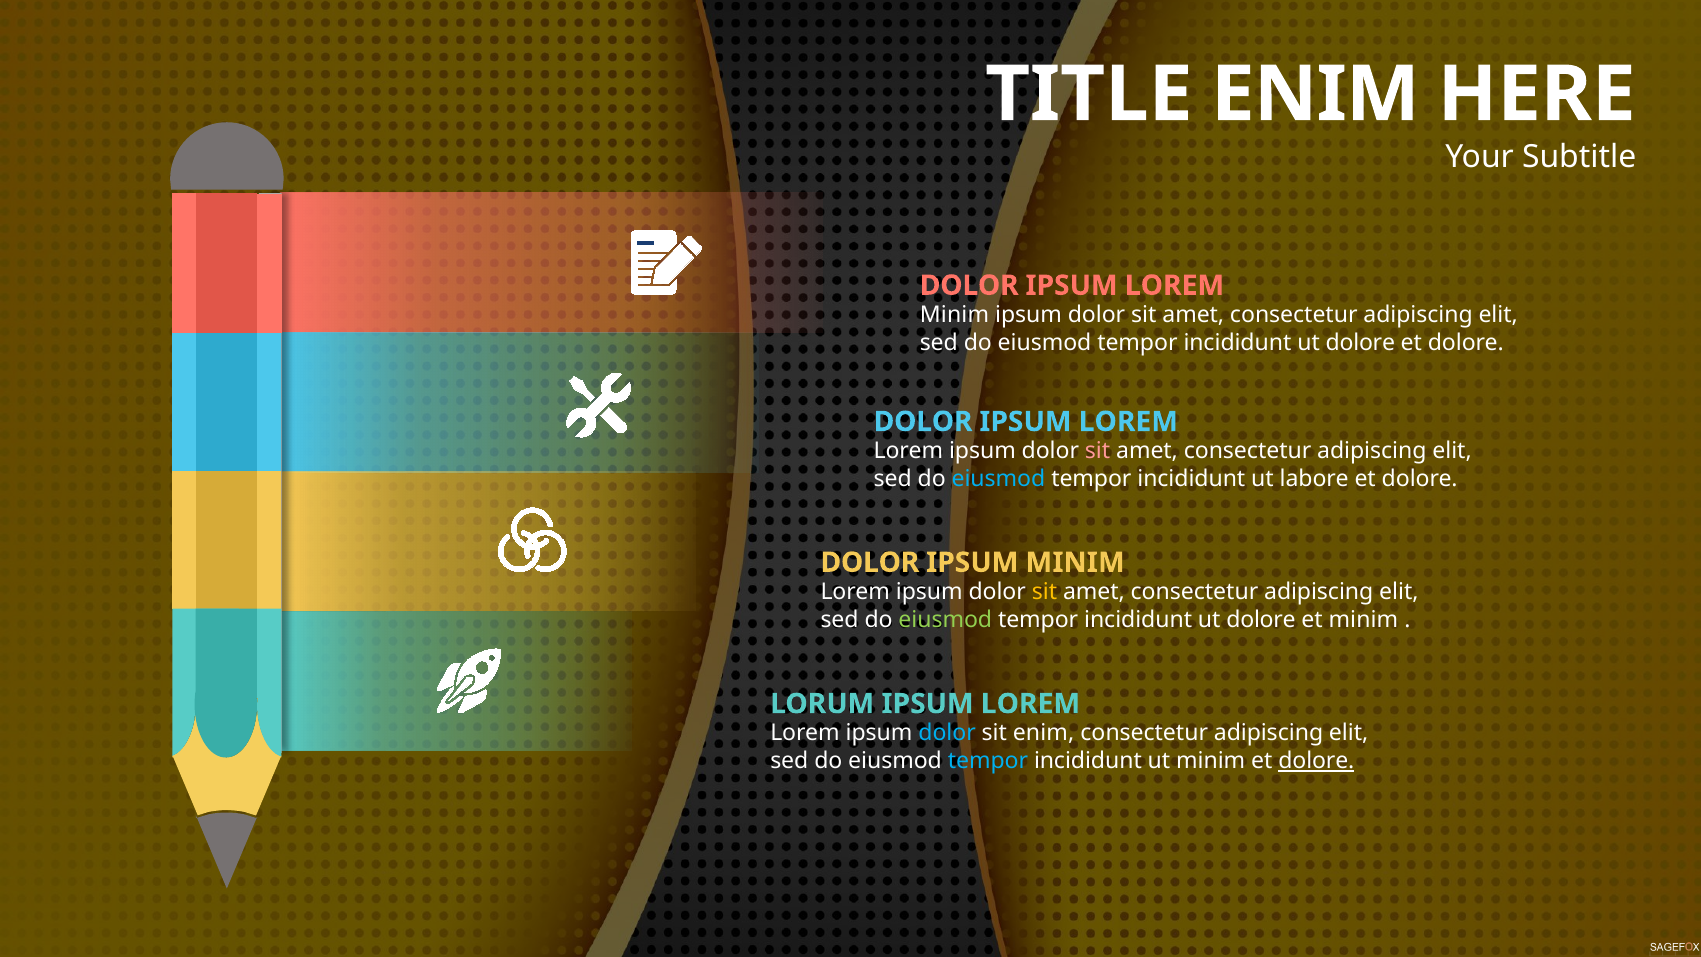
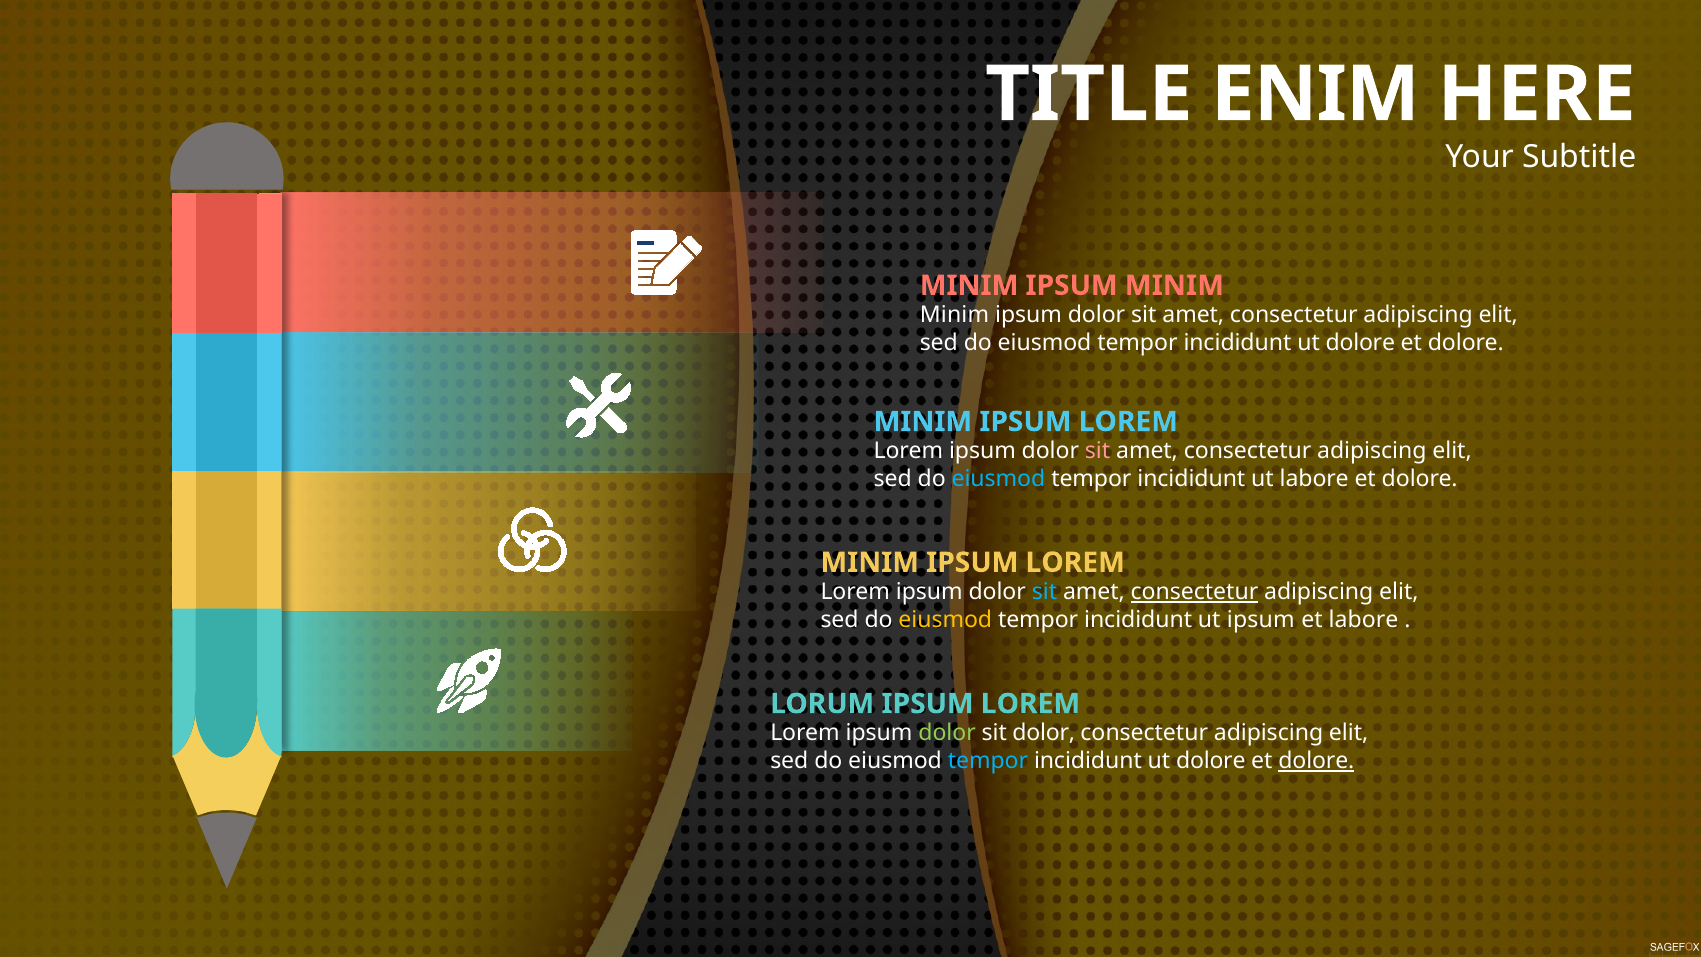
DOLOR: DOLOR -> MINIM (969, 285)
LOREM: LOREM -> MINIM (1174, 285)
DOLOR: DOLOR -> MINIM (923, 422)
DOLOR: DOLOR -> MINIM (870, 562)
MINIM: MINIM -> LOREM (1075, 562)
sit colour: yellow -> light blue (1044, 592)
consectetur underline: none -> present (1194, 592)
eiusmod colour: light green -> yellow (945, 620)
dolore: dolore -> ipsum (1261, 620)
et minim: minim -> labore (1363, 620)
dolor colour: light blue -> light green (947, 733)
sit enim: enim -> dolor (1044, 733)
minim: minim -> dolore (1211, 761)
